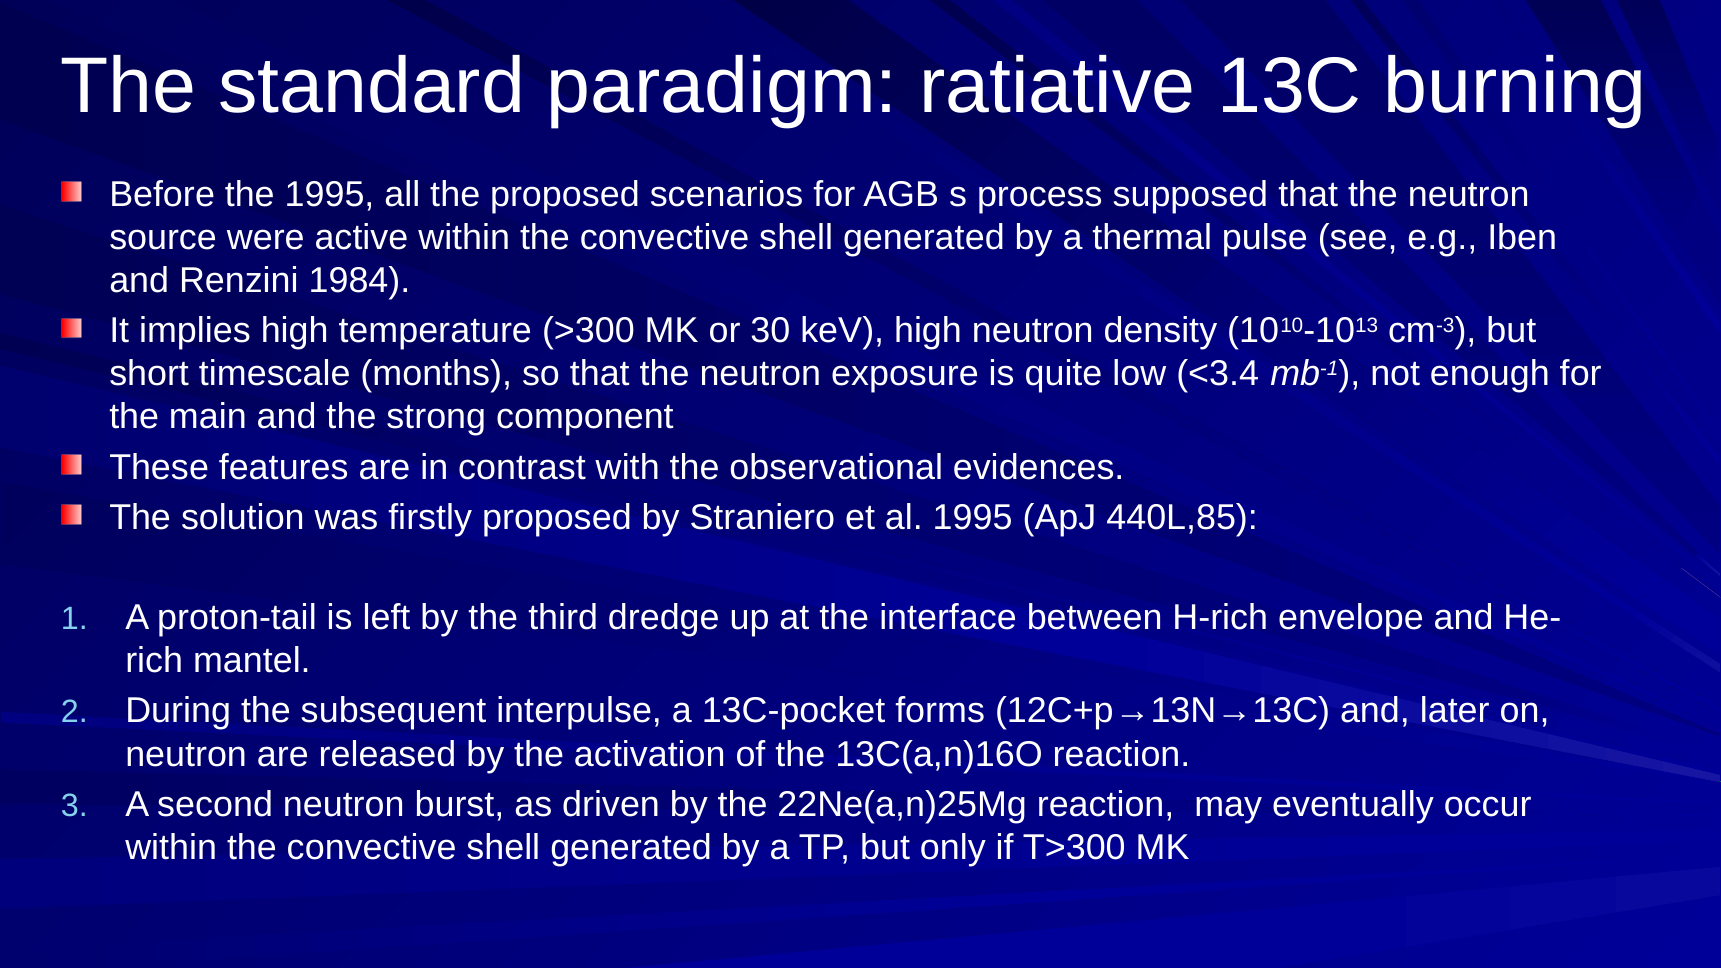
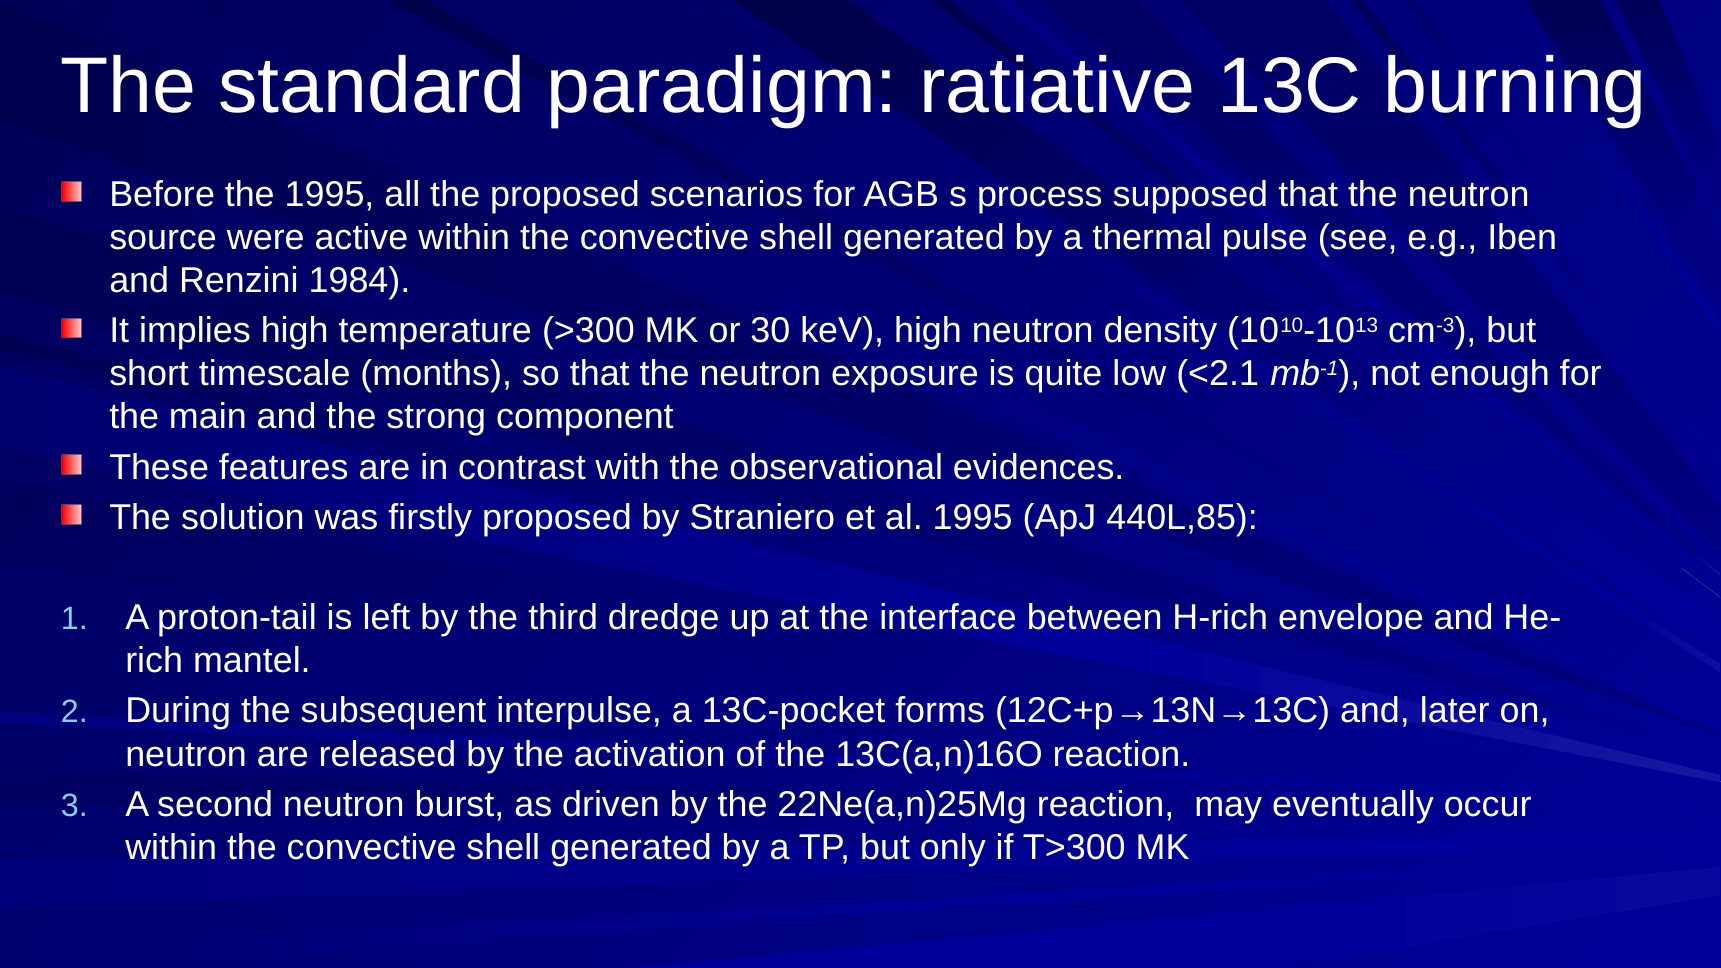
<3.4: <3.4 -> <2.1 (1218, 374)
